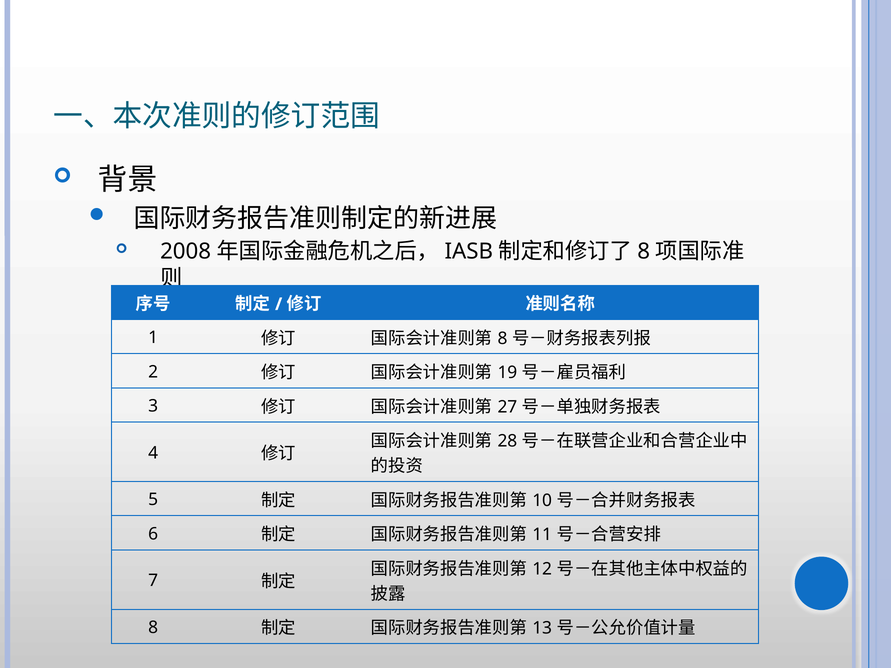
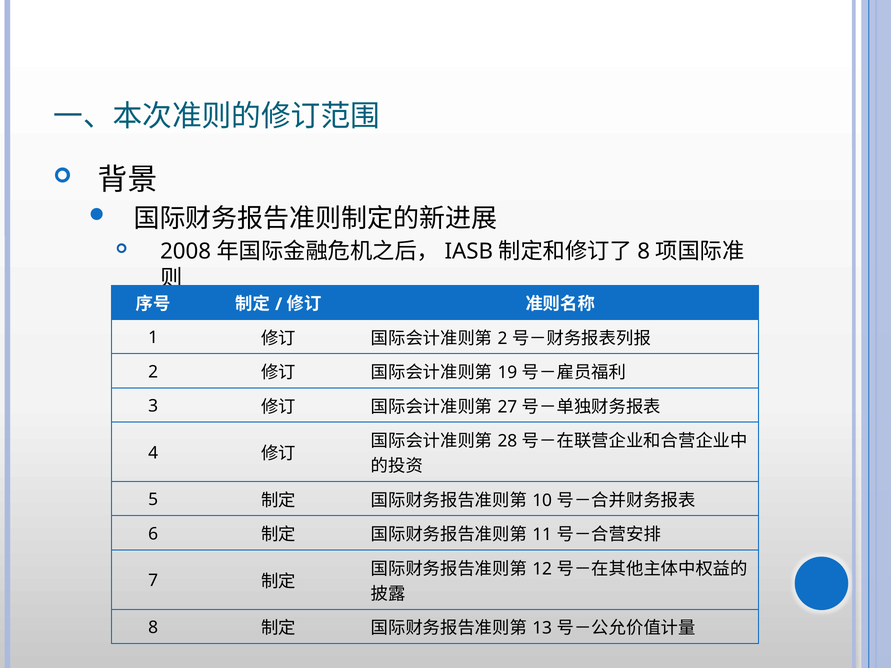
8: 8 -> 2 (502, 339)
